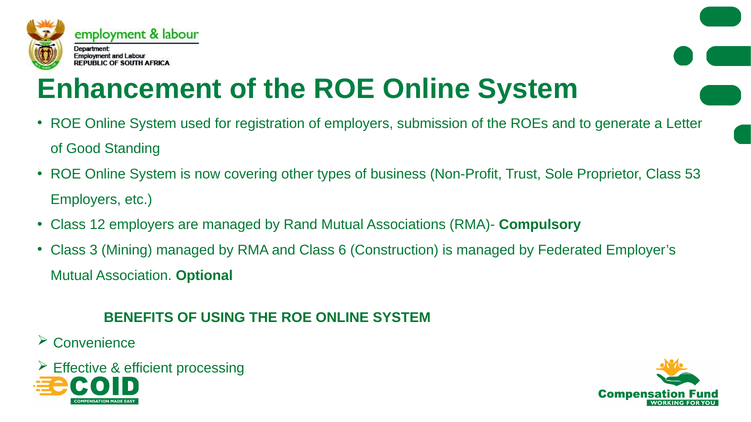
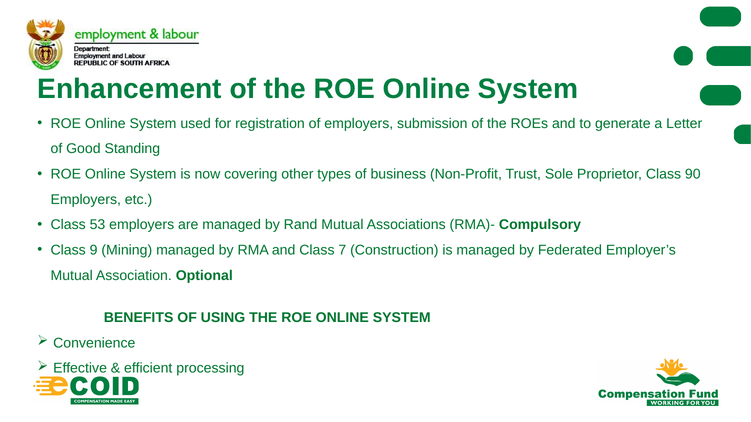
53: 53 -> 90 (693, 174)
12: 12 -> 53 (97, 225)
3: 3 -> 9 (94, 250)
6: 6 -> 7 (342, 250)
